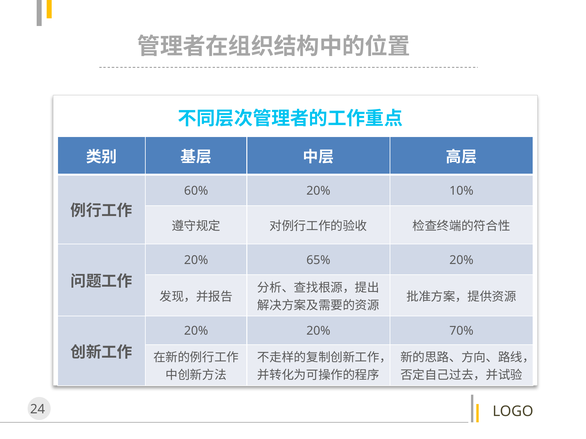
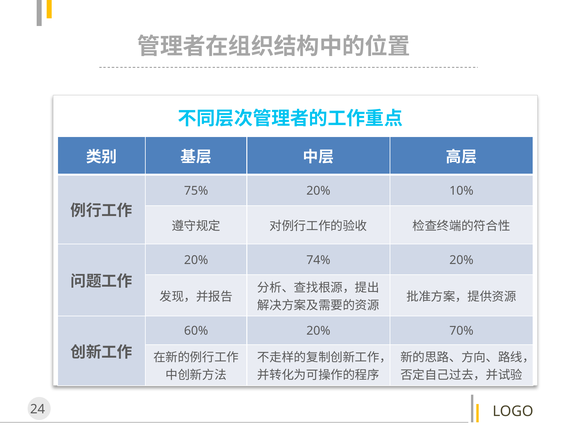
60%: 60% -> 75% (196, 191)
65%: 65% -> 74% (318, 260)
20%: 20% -> 60% (196, 331)
